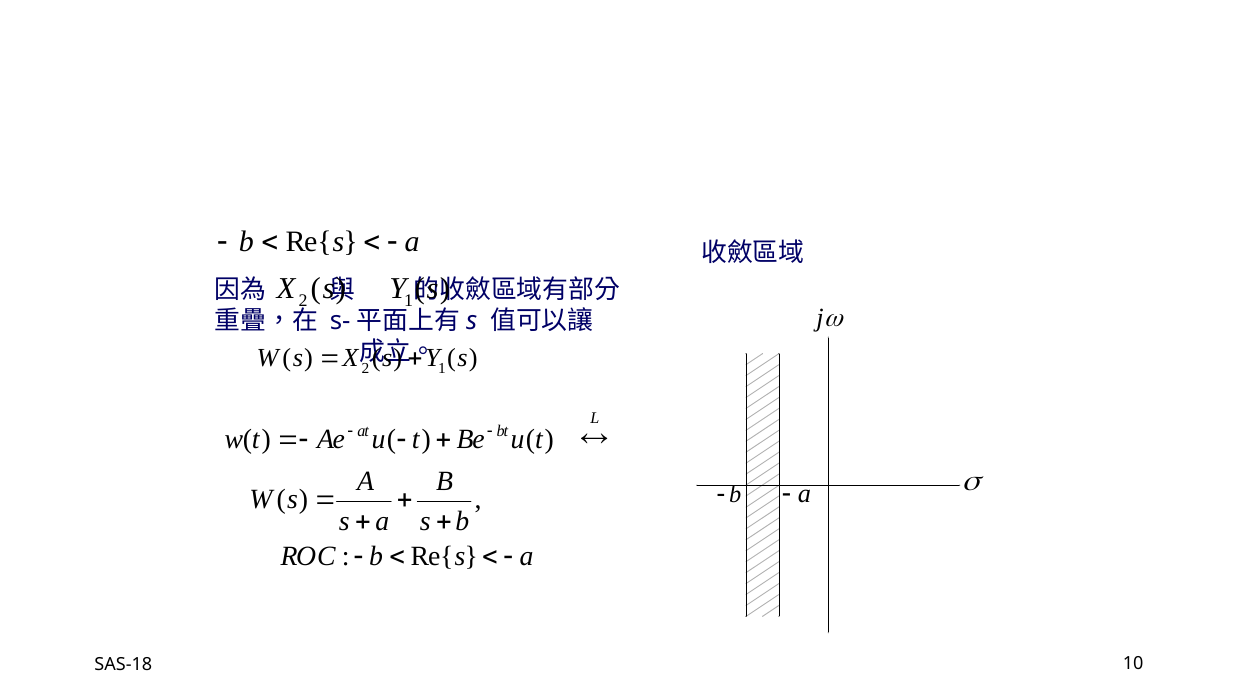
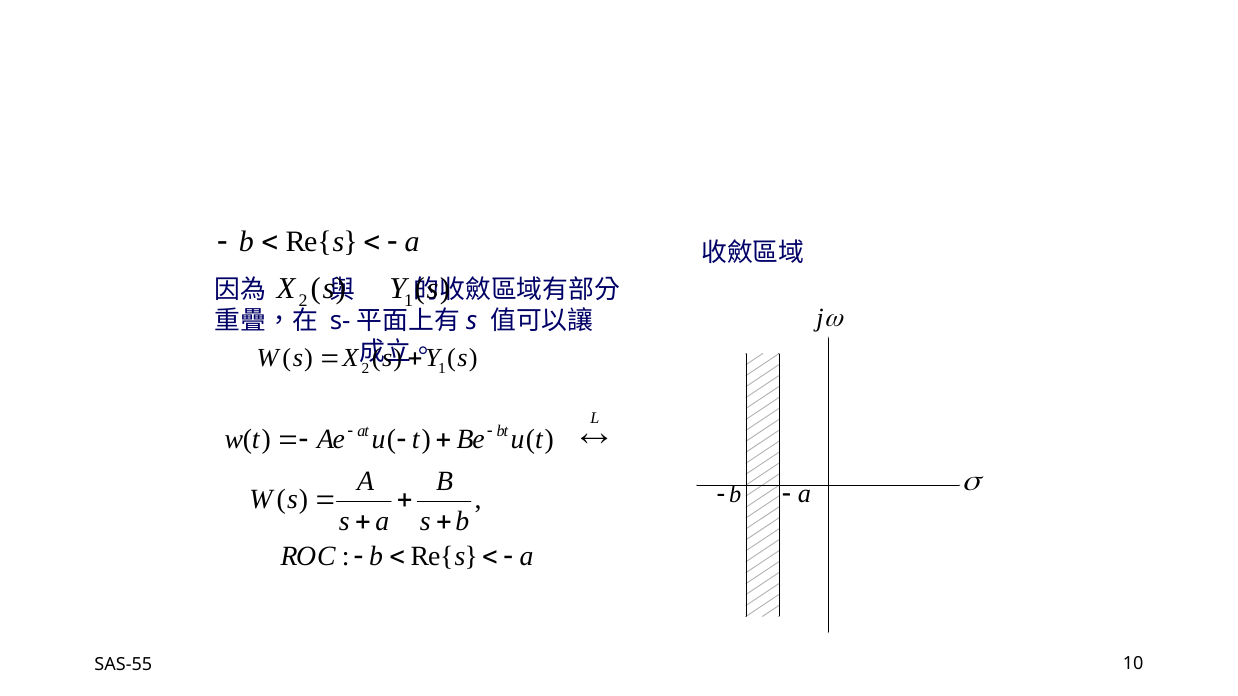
SAS-18: SAS-18 -> SAS-55 (123, 665)
